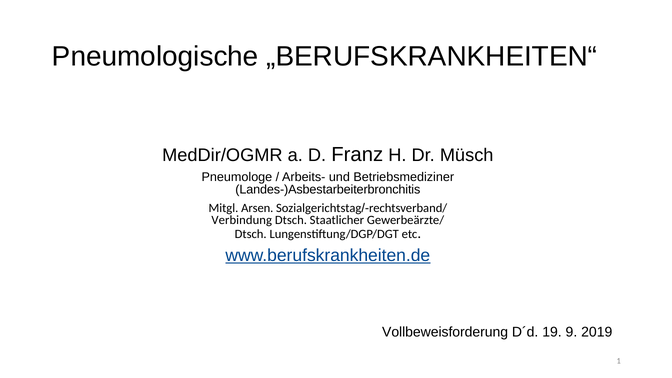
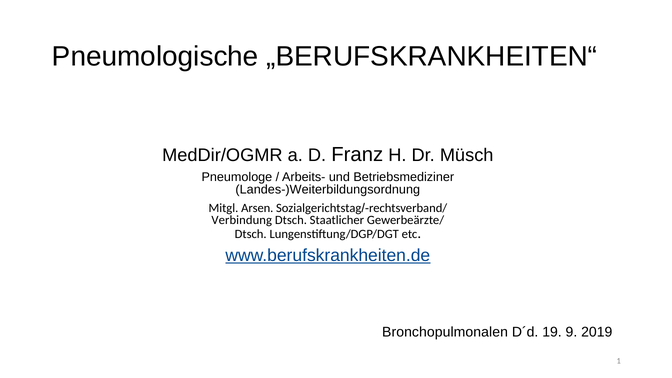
Landes-)Asbestarbeiterbronchitis: Landes-)Asbestarbeiterbronchitis -> Landes-)Weiterbildungsordnung (328, 190)
Vollbeweisforderung: Vollbeweisforderung -> Bronchopulmonalen (445, 332)
